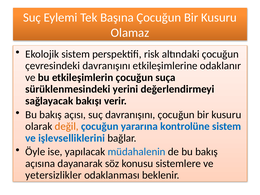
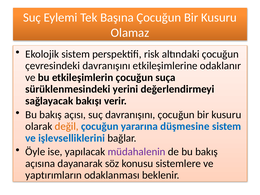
kontrolüne: kontrolüne -> düşmesine (185, 126)
müdahalenin colour: blue -> purple (137, 152)
yetersizlikler: yetersizlikler -> yaptırımların (54, 175)
